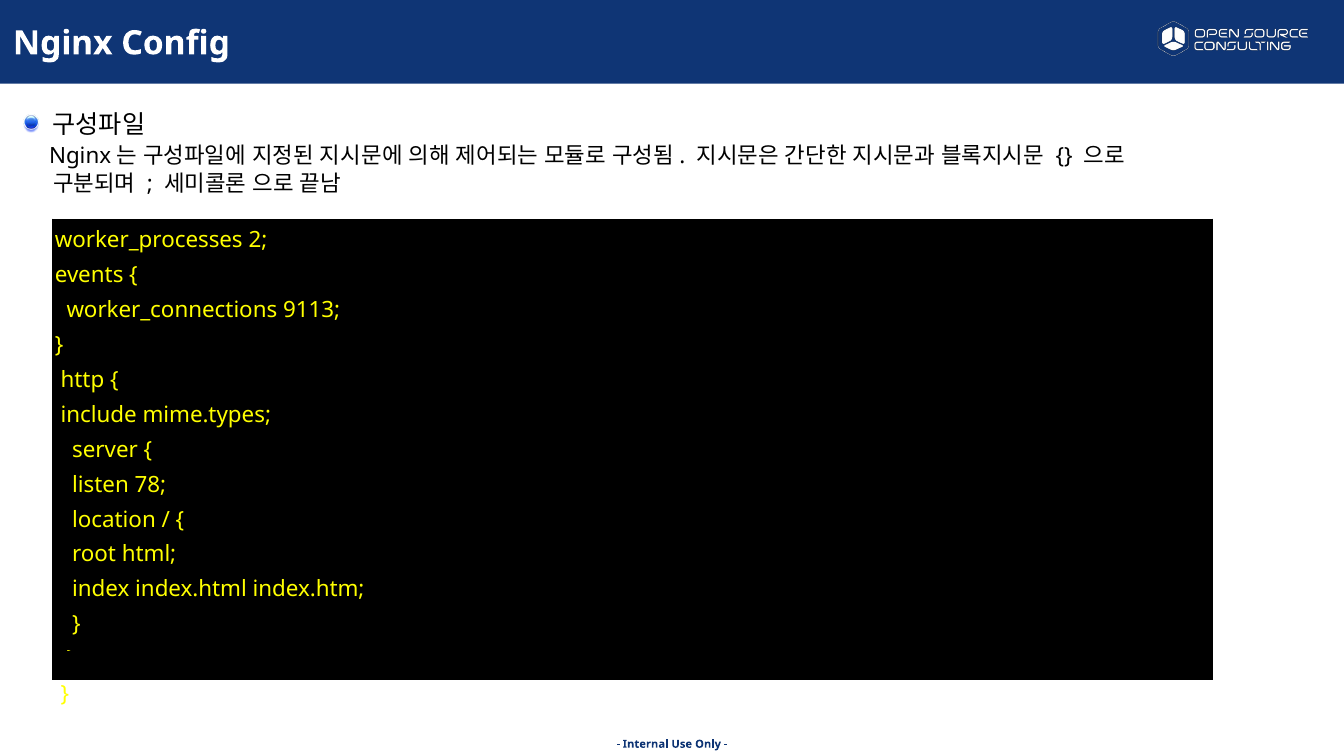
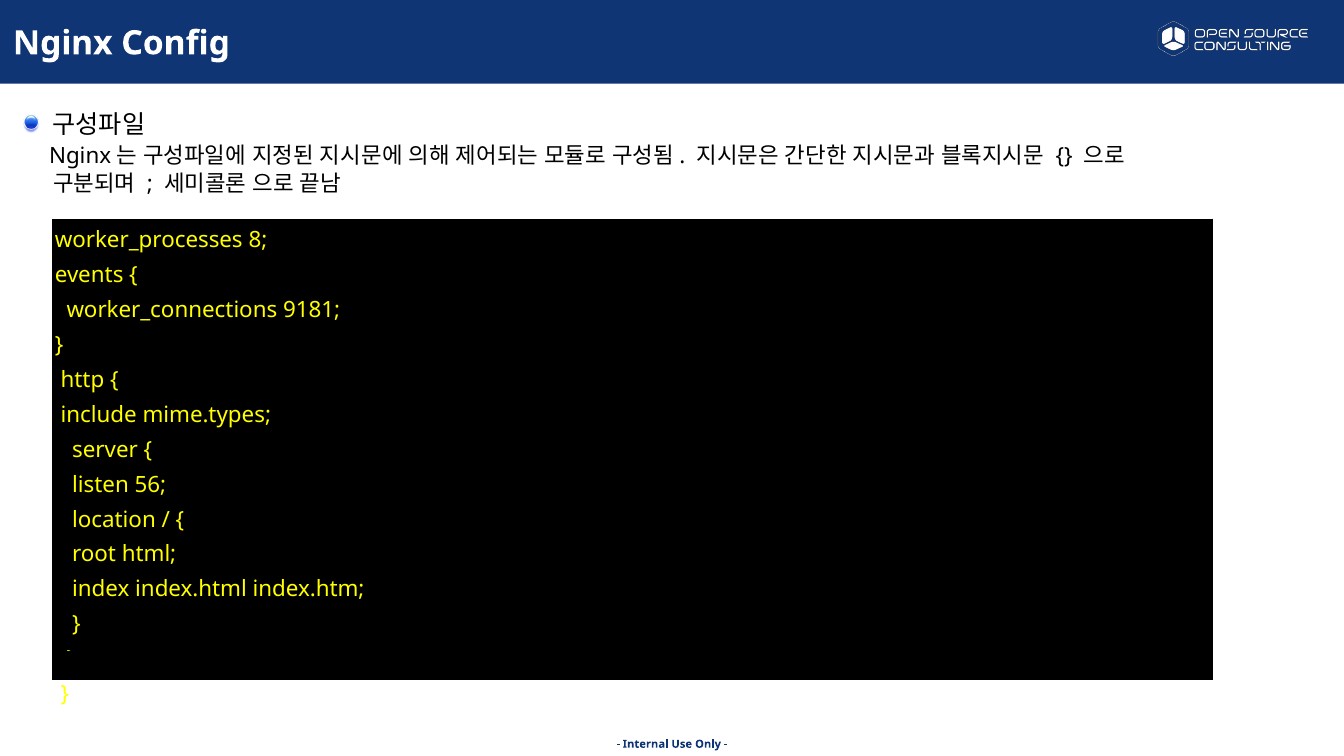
2: 2 -> 8 (258, 240)
9113: 9113 -> 9181 (312, 310)
78: 78 -> 56 (150, 485)
